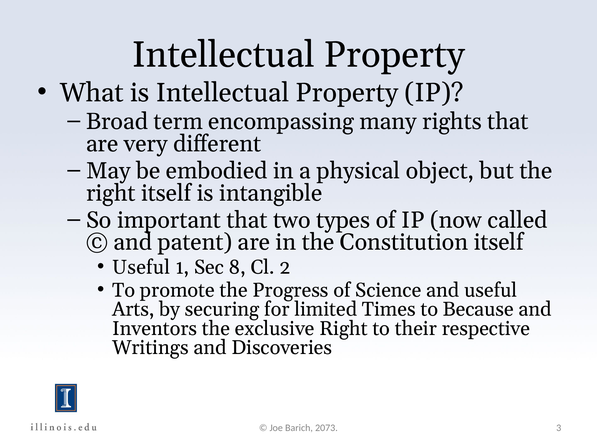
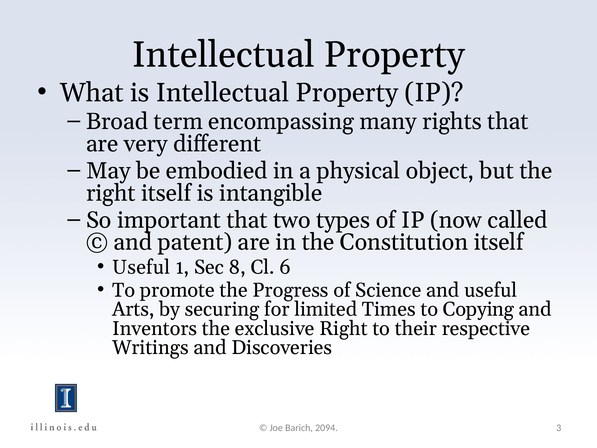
2: 2 -> 6 (285, 267)
Because: Because -> Copying (478, 309)
2073: 2073 -> 2094 (326, 428)
